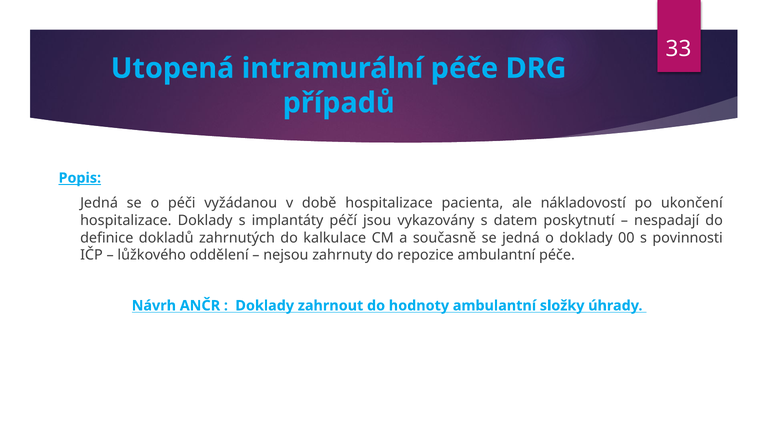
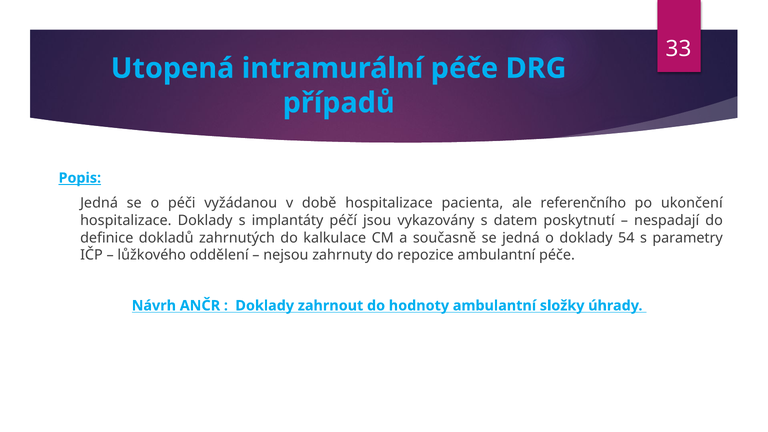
nákladovostí: nákladovostí -> referenčního (583, 203)
00: 00 -> 54 (626, 238)
povinnosti: povinnosti -> parametry (688, 238)
